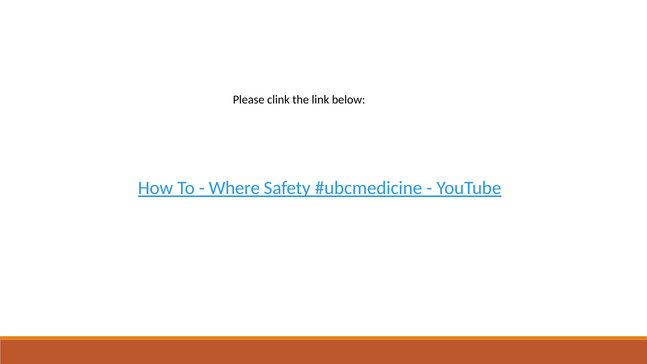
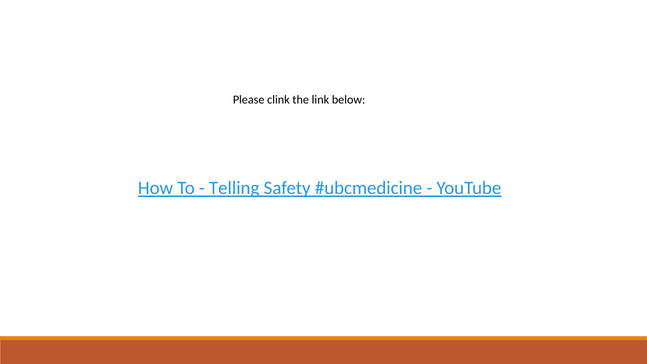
Where: Where -> Telling (234, 188)
